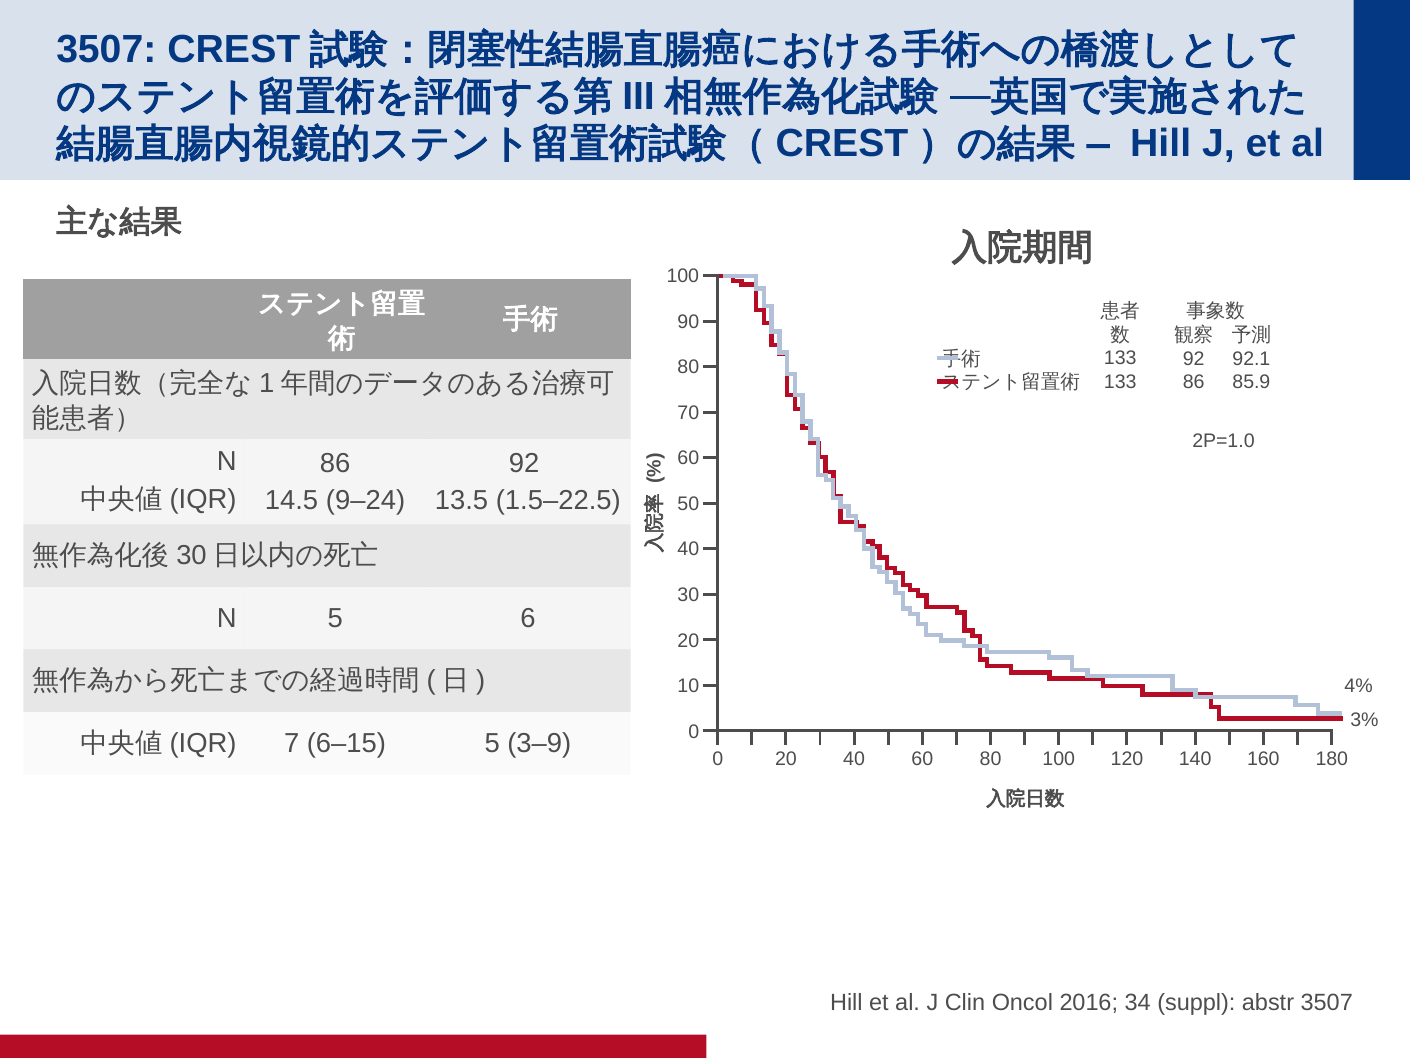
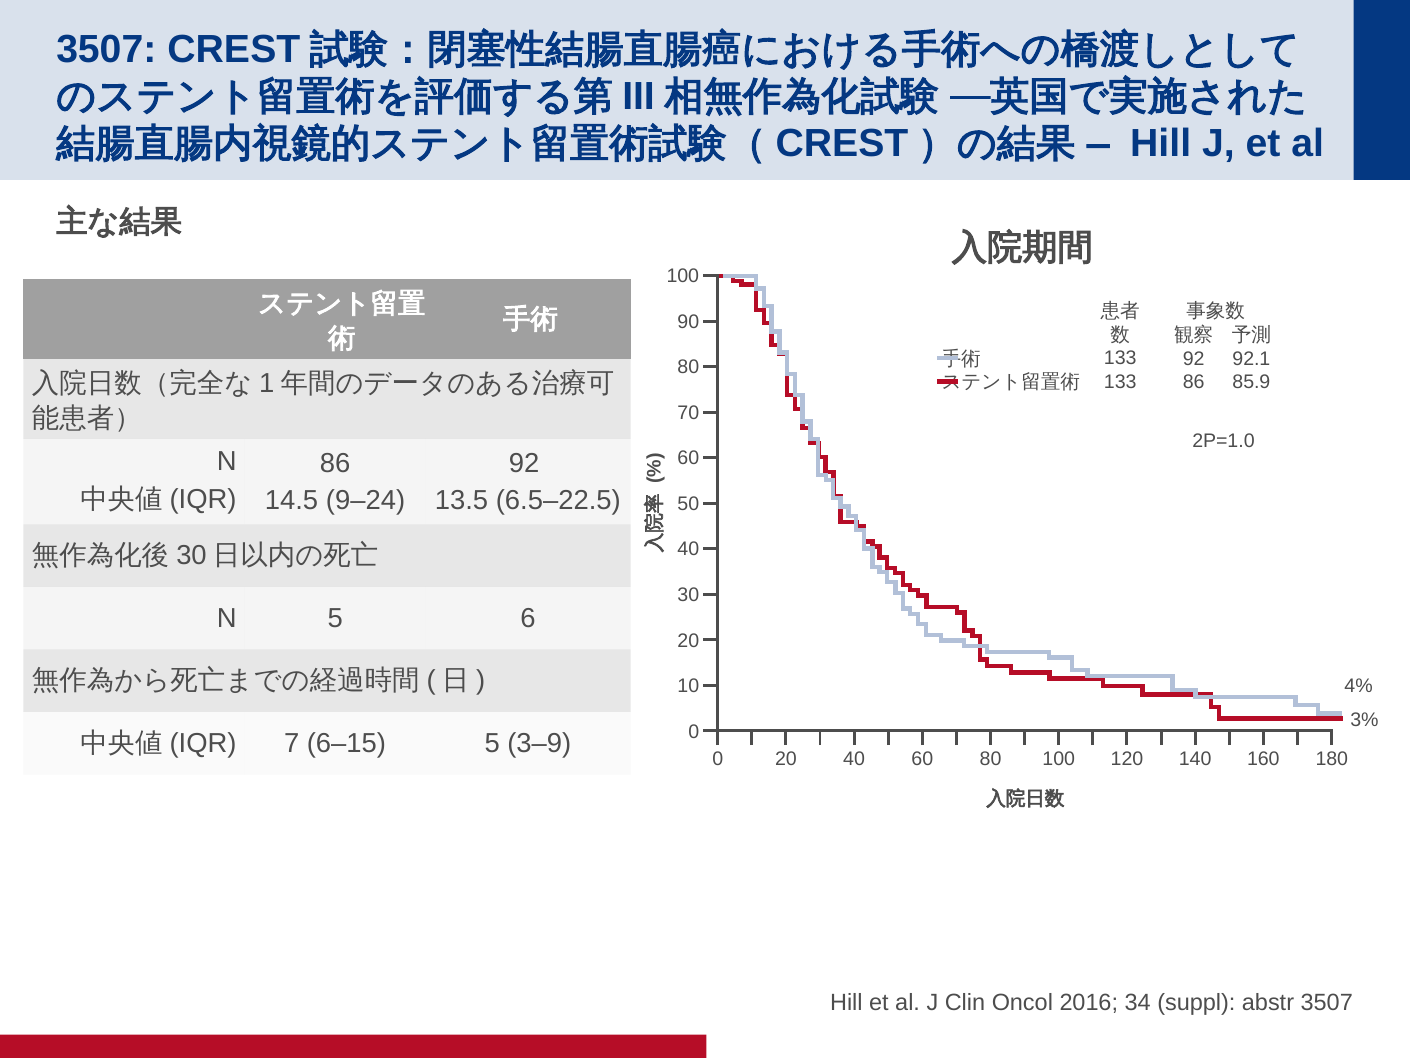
1.5–22.5: 1.5–22.5 -> 6.5–22.5 (558, 500)
